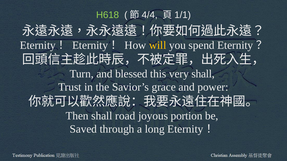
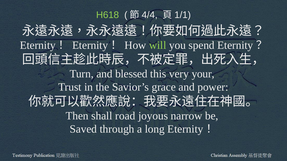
will colour: yellow -> light green (158, 45)
very shall: shall -> your (203, 74)
portion: portion -> narrow (187, 116)
